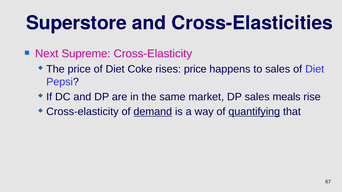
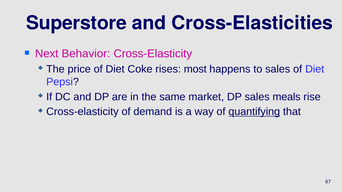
Supreme: Supreme -> Behavior (86, 54)
rises price: price -> most (195, 69)
demand underline: present -> none (153, 112)
